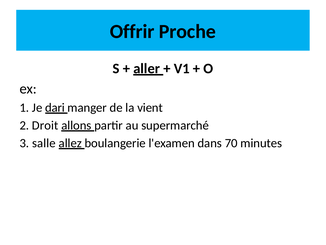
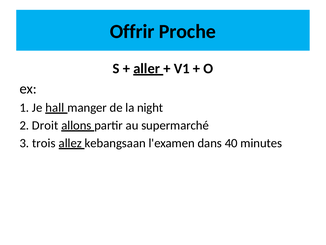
dari: dari -> hall (55, 107)
vient: vient -> night (150, 107)
salle: salle -> trois (44, 143)
boulangerie: boulangerie -> kebangsaan (115, 143)
70: 70 -> 40 (231, 143)
